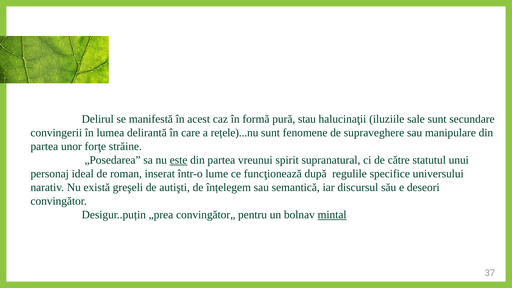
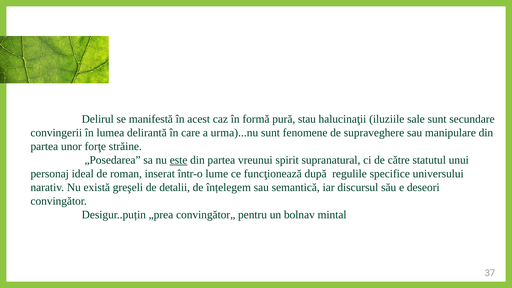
rețele)...nu: rețele)...nu -> urma)...nu (234, 133)
autişti: autişti -> detalii (175, 187)
mintal underline: present -> none (332, 215)
